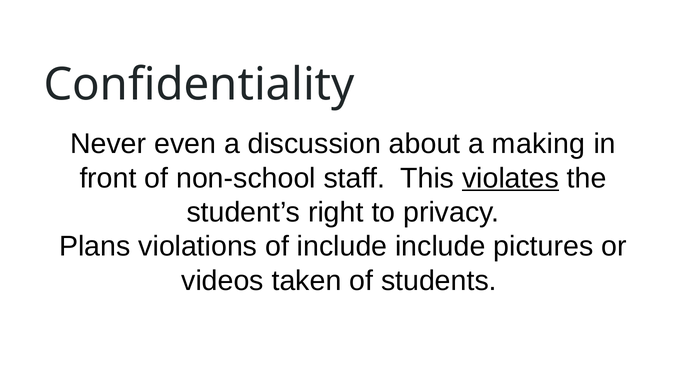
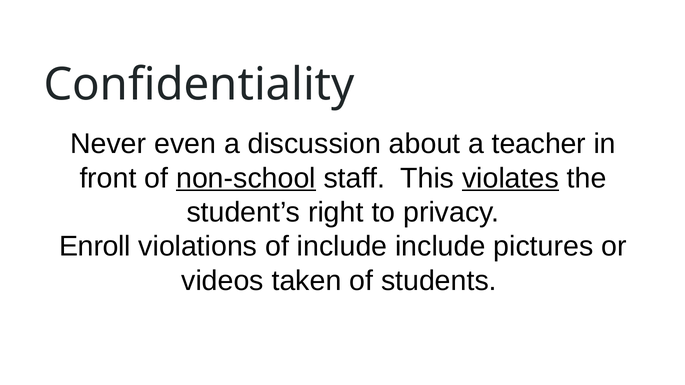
making: making -> teacher (539, 144)
non-school underline: none -> present (246, 178)
Plans: Plans -> Enroll (95, 247)
